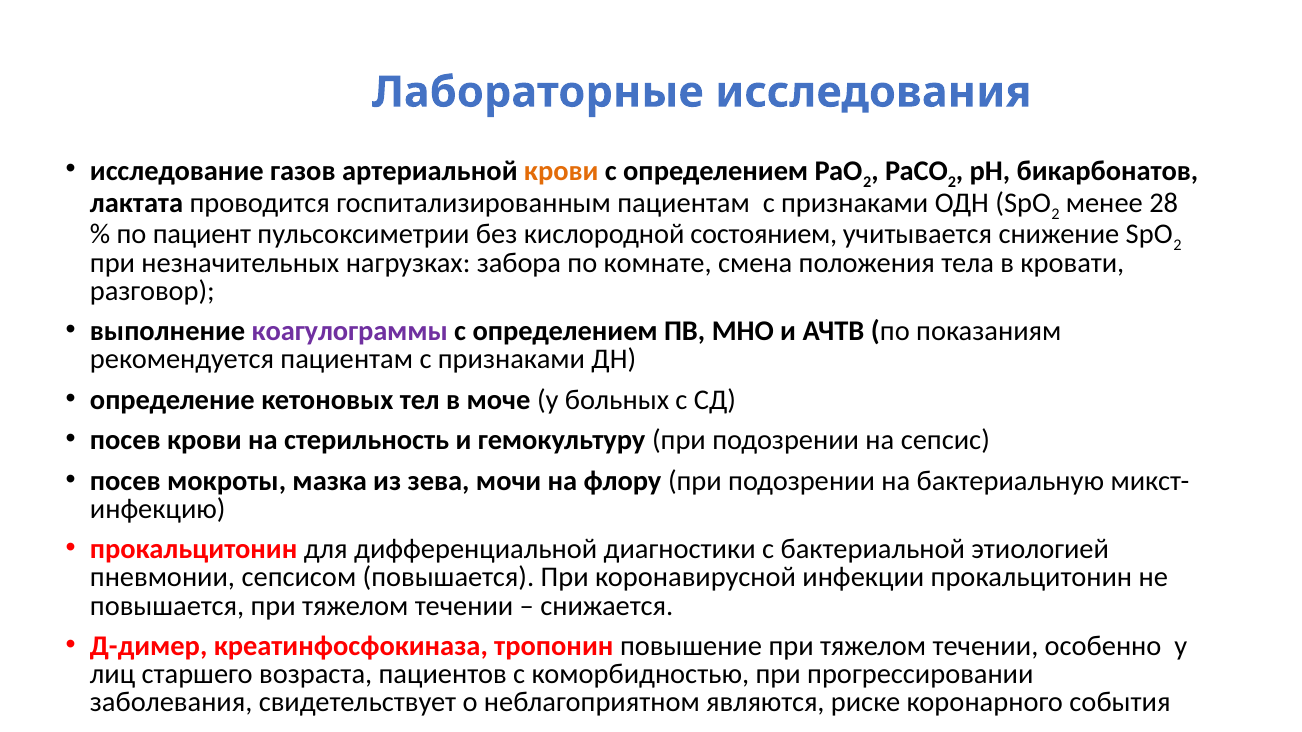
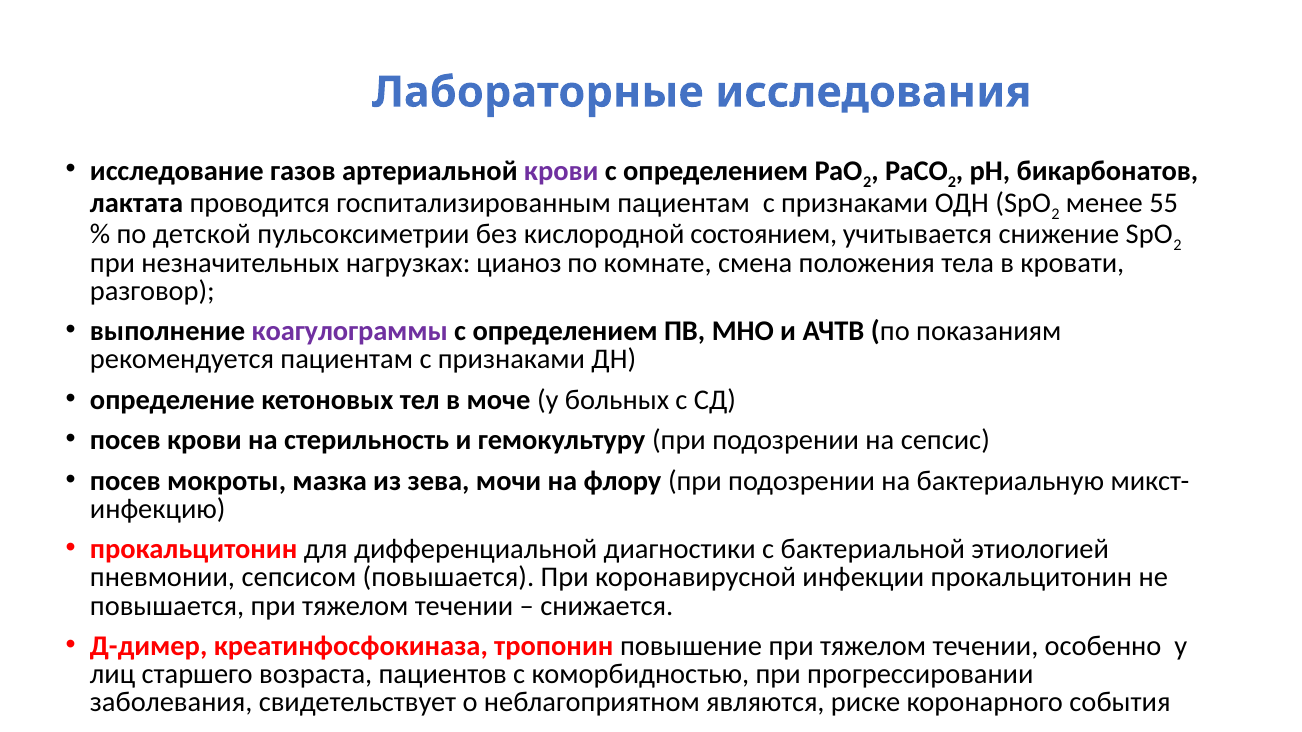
крови colour: orange -> purple (561, 172)
28: 28 -> 55 (1164, 203)
пациент: пациент -> детской (202, 234)
забора: забора -> цианоз (519, 263)
